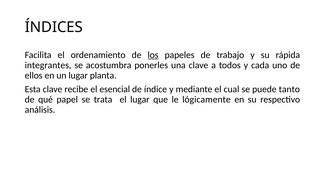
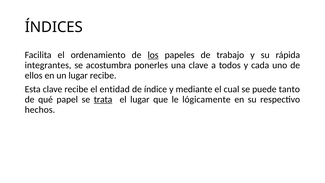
lugar planta: planta -> recibe (103, 75)
esencial: esencial -> entidad (115, 89)
trata underline: none -> present (103, 99)
análisis: análisis -> hechos (40, 110)
